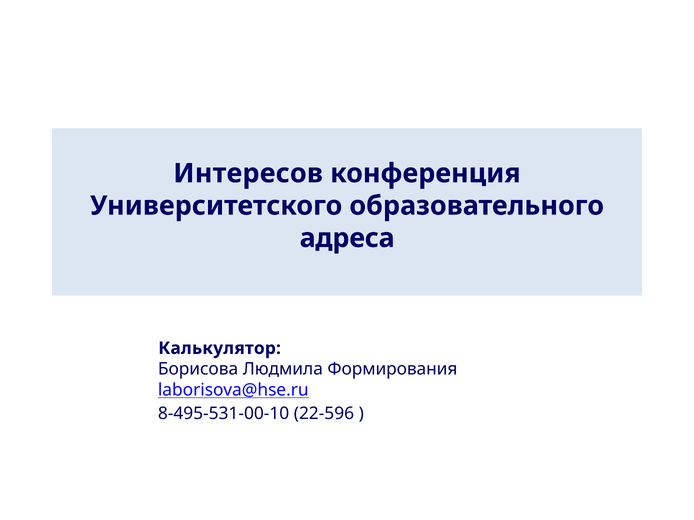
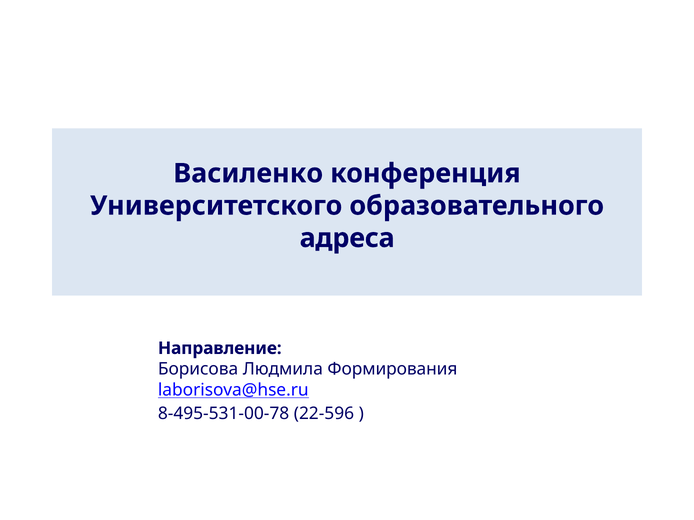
Интересов: Интересов -> Василенко (248, 174)
Калькулятор: Калькулятор -> Направление (220, 349)
8-495-531-00-10: 8-495-531-00-10 -> 8-495-531-00-78 (224, 414)
